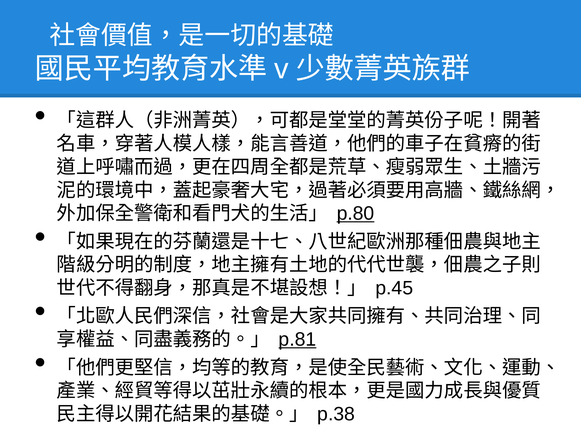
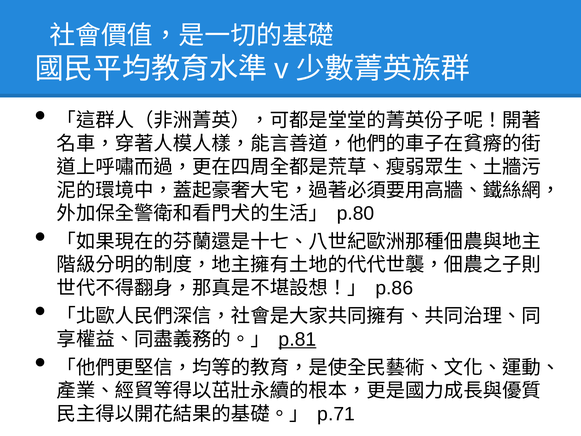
p.80 underline: present -> none (356, 213)
p.45: p.45 -> p.86 (394, 288)
p.38: p.38 -> p.71 (336, 414)
